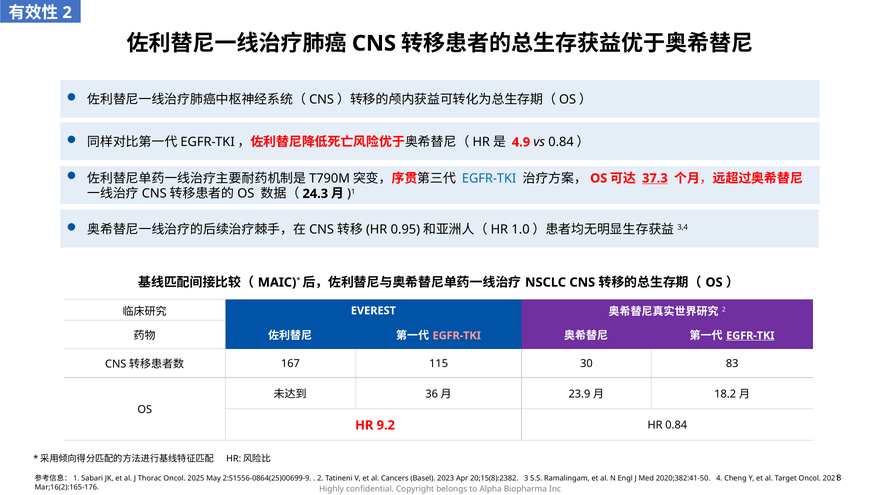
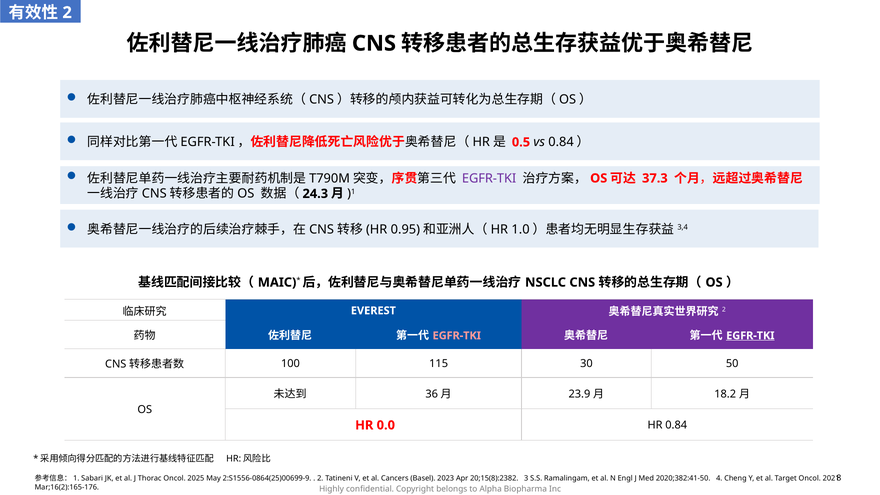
4.9: 4.9 -> 0.5 (521, 142)
EGFR-TKI colour: blue -> purple (489, 178)
37.3 underline: present -> none (655, 178)
167: 167 -> 100 (290, 364)
83: 83 -> 50 (732, 364)
9.2: 9.2 -> 0.0 (386, 425)
